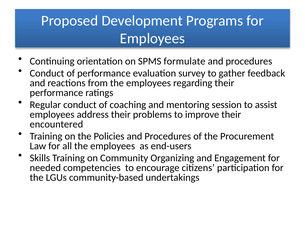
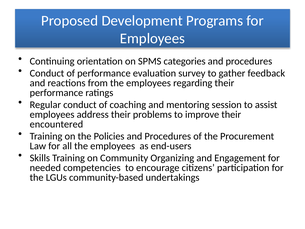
formulate: formulate -> categories (185, 61)
